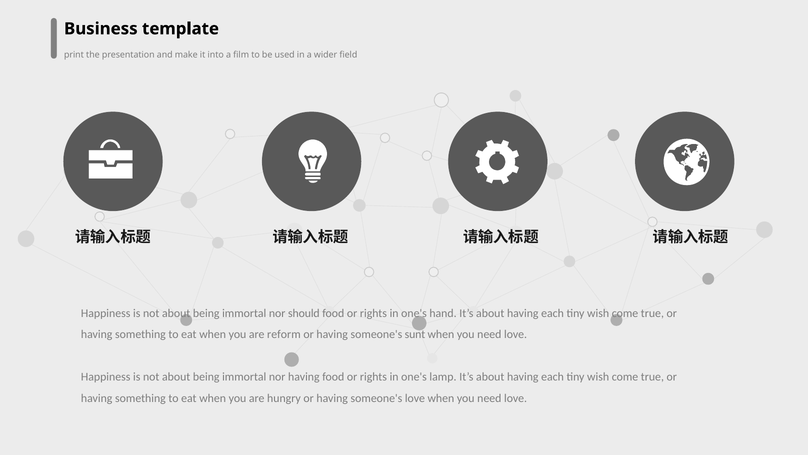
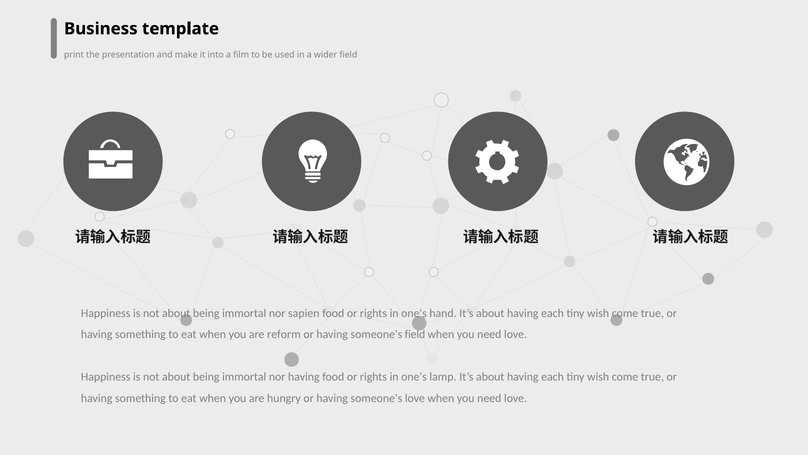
should: should -> sapien (304, 313)
someone's sunt: sunt -> field (415, 334)
